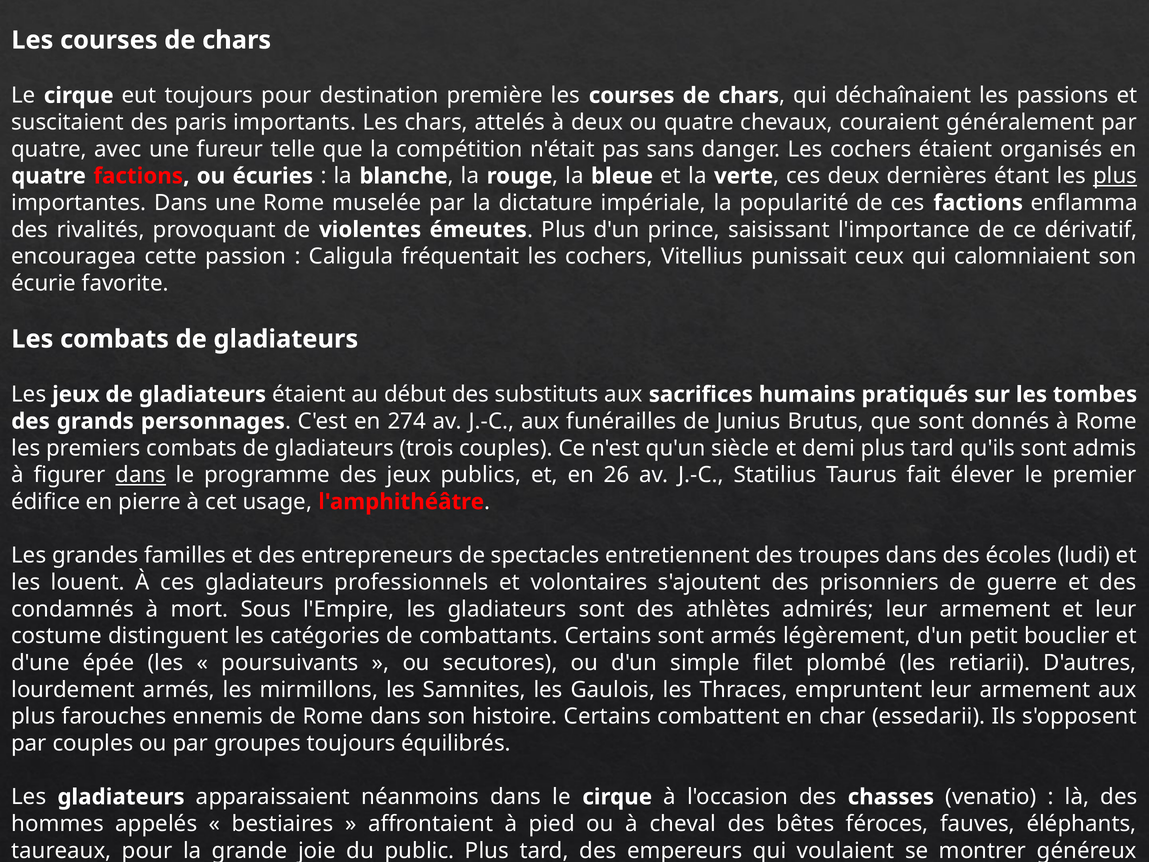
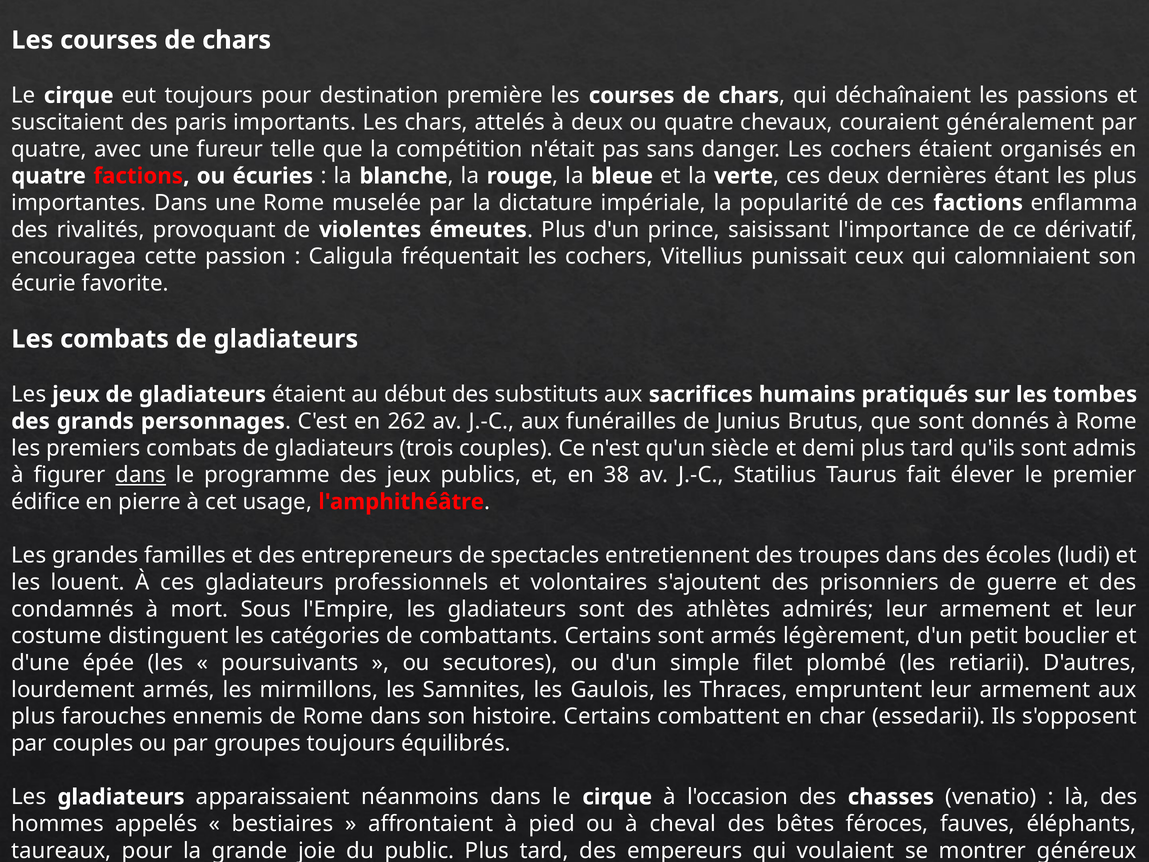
plus underline: present -> none (1115, 176)
274: 274 -> 262 (407, 421)
26: 26 -> 38 (617, 475)
